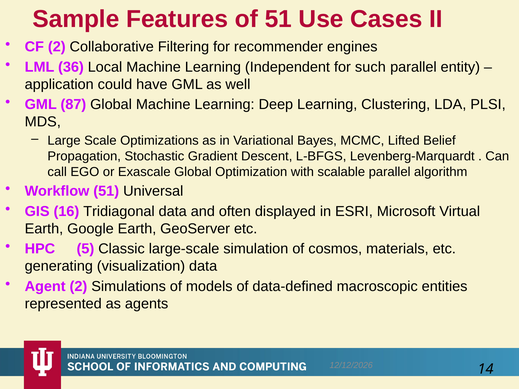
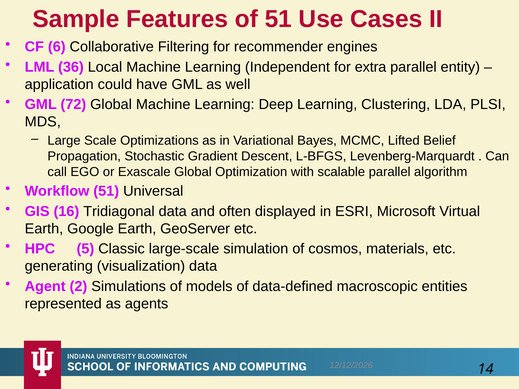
CF 2: 2 -> 6 (57, 47)
such: such -> extra (371, 67)
87: 87 -> 72 (73, 105)
